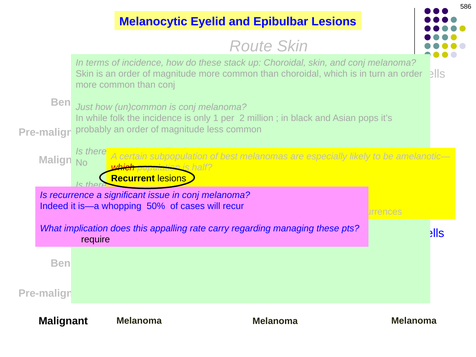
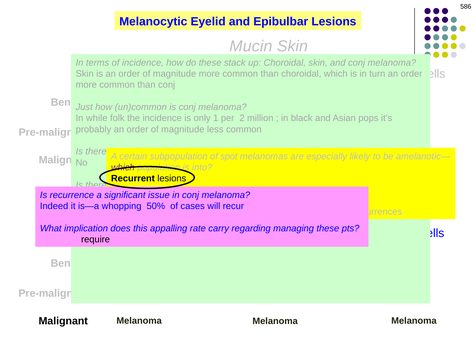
Route: Route -> Mucin (251, 46)
best: best -> spot (229, 156)
which colour: red -> purple (123, 167)
half: half -> into (202, 167)
